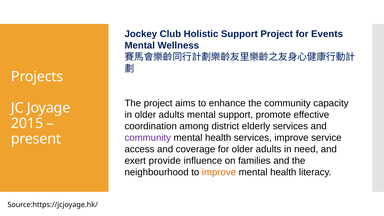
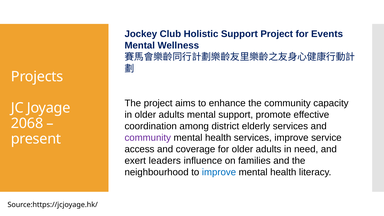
2015: 2015 -> 2068 (27, 123)
provide: provide -> leaders (165, 161)
improve colour: orange -> blue (219, 172)
